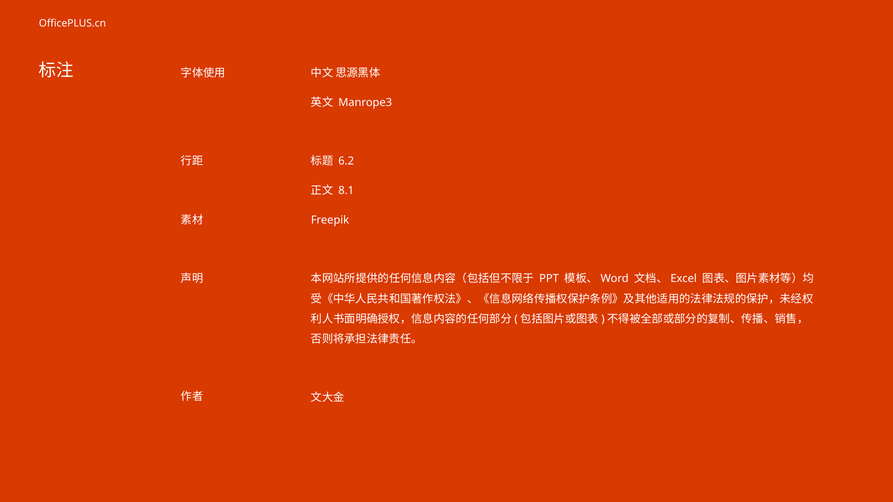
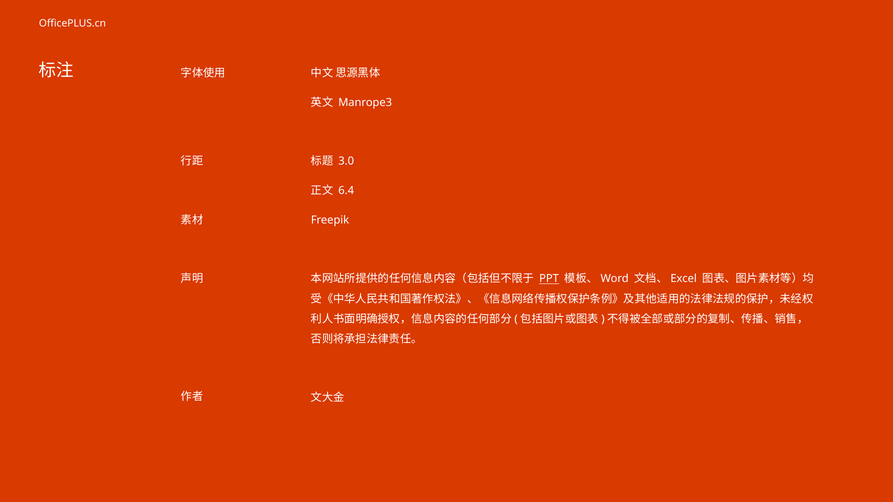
6.2: 6.2 -> 3.0 (346, 161)
8.1: 8.1 -> 6.4 (346, 191)
PPT underline: none -> present (549, 279)
